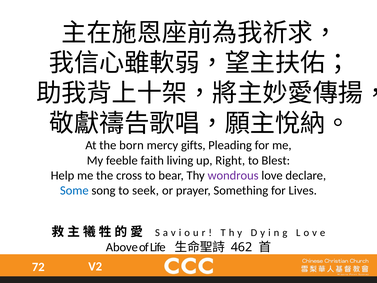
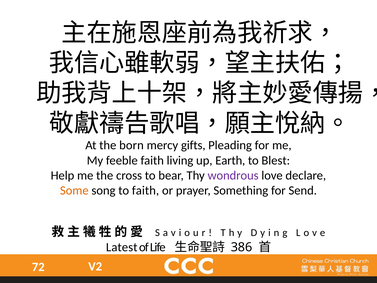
Right: Right -> Earth (230, 160)
Some colour: blue -> orange (74, 190)
to seek: seek -> faith (146, 190)
Lives: Lives -> Send (303, 190)
Above: Above -> Latest (122, 247)
462: 462 -> 386 (242, 247)
